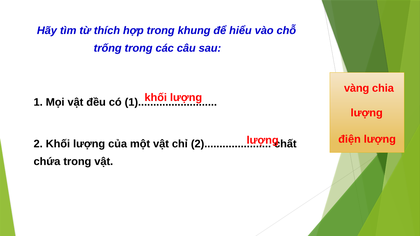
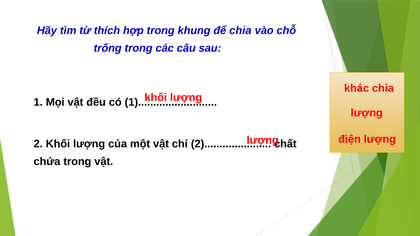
để hiểu: hiểu -> chia (240, 31)
vàng: vàng -> khác (357, 88)
